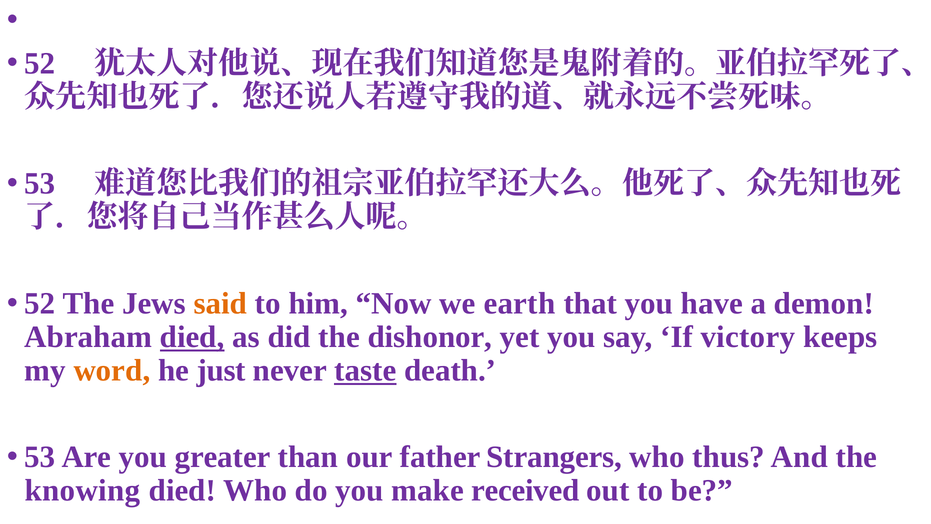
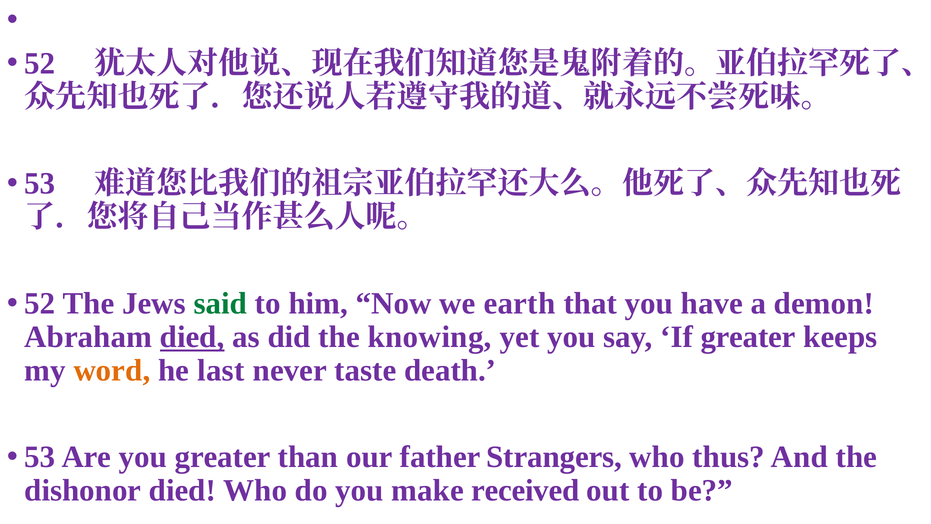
said colour: orange -> green (220, 303)
dishonor: dishonor -> knowing (430, 337)
If victory: victory -> greater (748, 337)
just: just -> last (221, 370)
taste underline: present -> none (365, 370)
knowing: knowing -> dishonor (83, 490)
